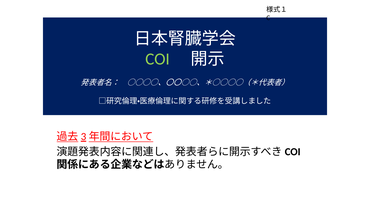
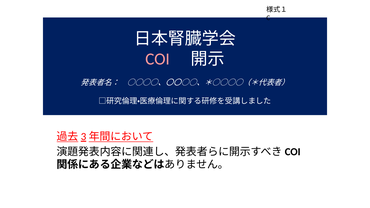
COI colour: light green -> pink (158, 59)
